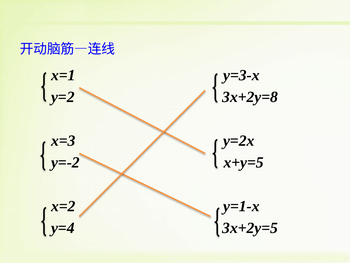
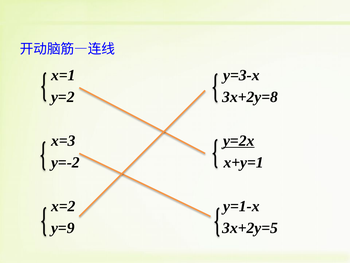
y=2x underline: none -> present (239, 140)
x+y=5: x+y=5 -> x+y=1 (244, 162)
y=4: y=4 -> y=9 (63, 228)
